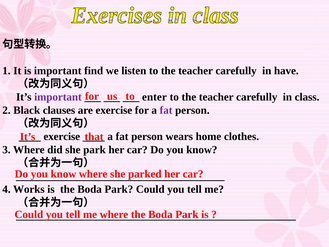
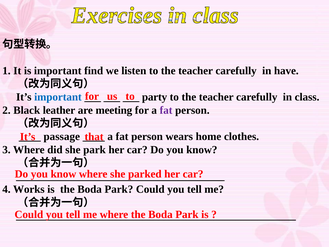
important colour: purple -> blue (58, 97)
enter: enter -> party (155, 97)
clauses: clauses -> leather (59, 110)
are exercise: exercise -> meeting (114, 110)
exercise: exercise -> passage (62, 136)
